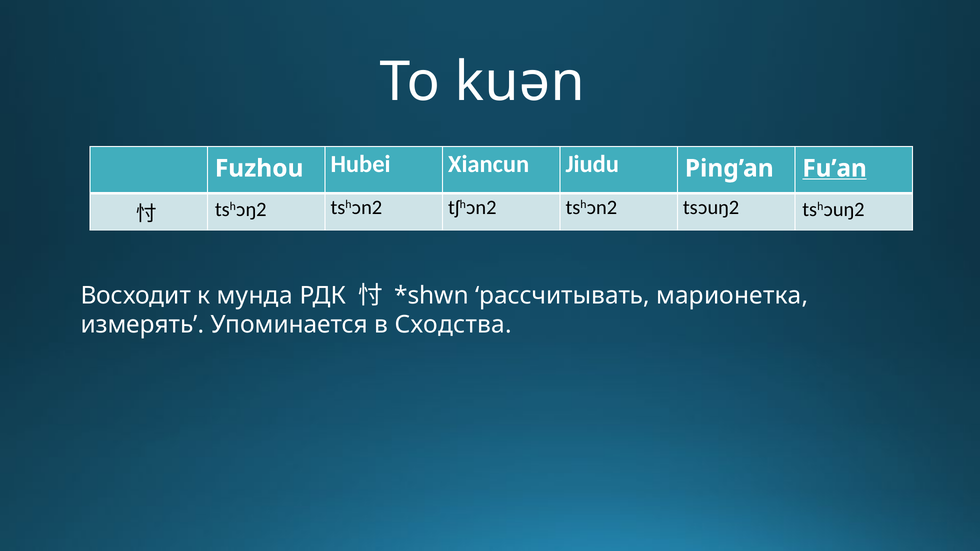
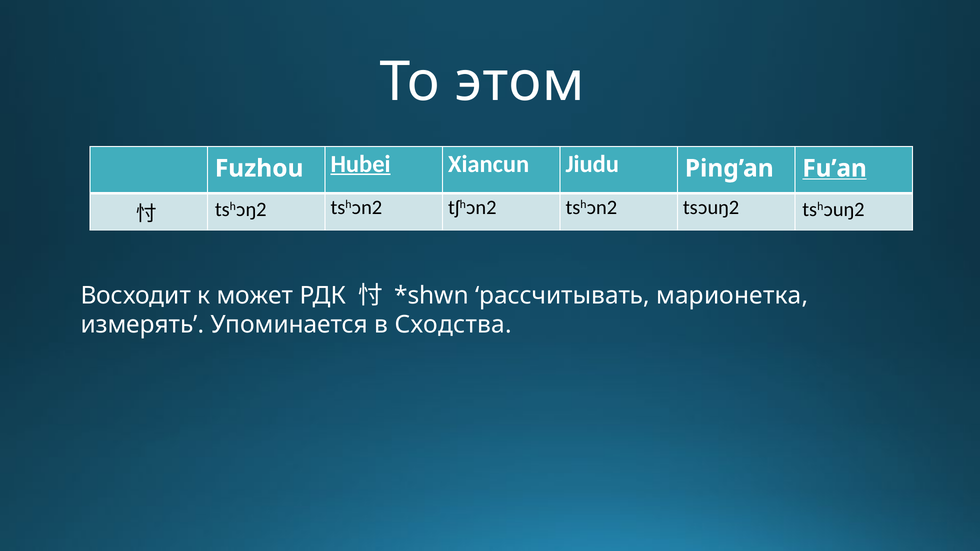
kuən: kuən -> этом (520, 82)
Hubei underline: none -> present (361, 164)
мунда: мунда -> может (255, 296)
